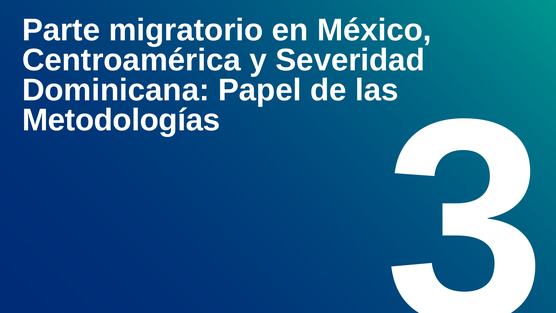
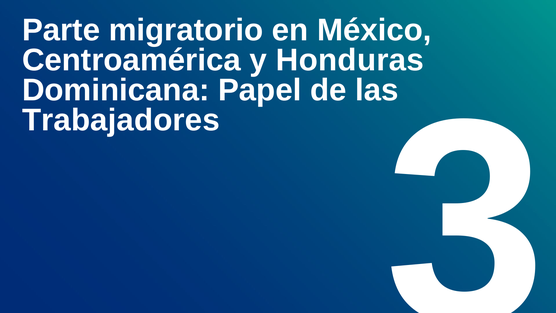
Severidad: Severidad -> Honduras (350, 60)
Metodologías: Metodologías -> Trabajadores (121, 120)
